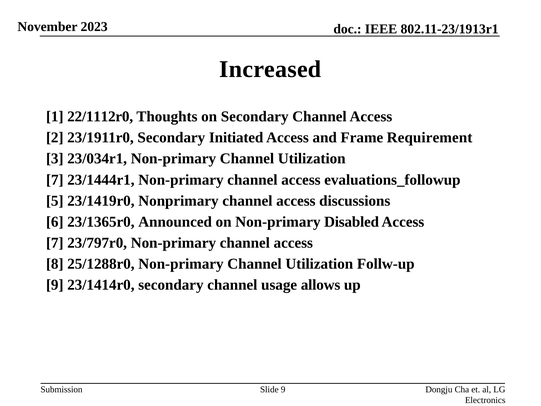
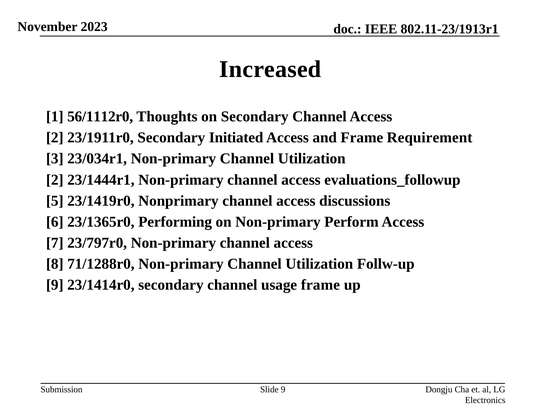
22/1112r0: 22/1112r0 -> 56/1112r0 (100, 116)
7: 7 -> 2 (55, 180)
Announced: Announced -> Performing (175, 222)
Disabled: Disabled -> Perform (351, 222)
25/1288r0: 25/1288r0 -> 71/1288r0 (101, 264)
usage allows: allows -> frame (320, 285)
